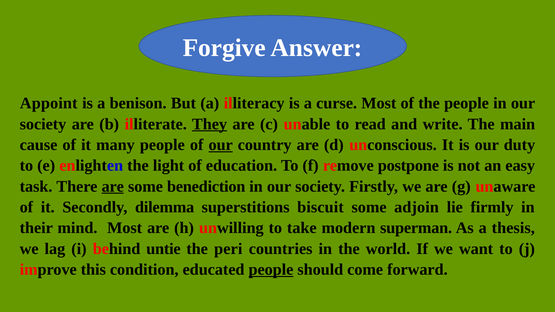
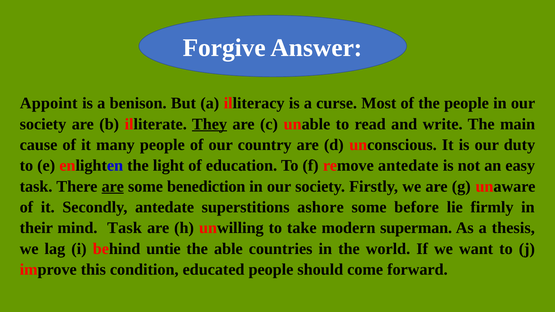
our underline: present -> none (221, 145)
remove postpone: postpone -> antedate (408, 166)
Secondly dilemma: dilemma -> antedate (165, 207)
biscuit: biscuit -> ashore (320, 207)
adjoin: adjoin -> before (417, 207)
mind Most: Most -> Task (125, 228)
peri: peri -> able (228, 249)
people underline: present -> none (271, 270)
